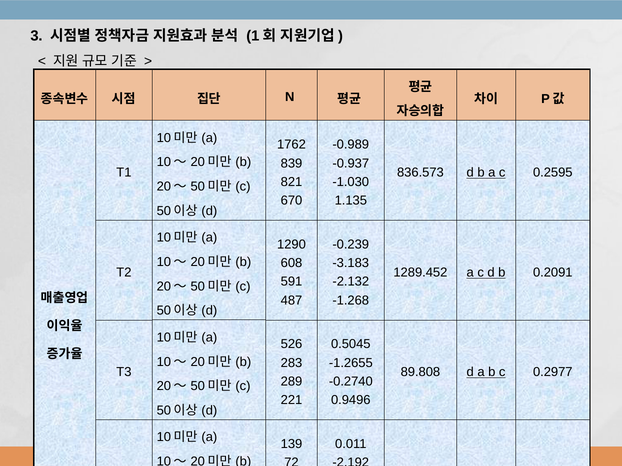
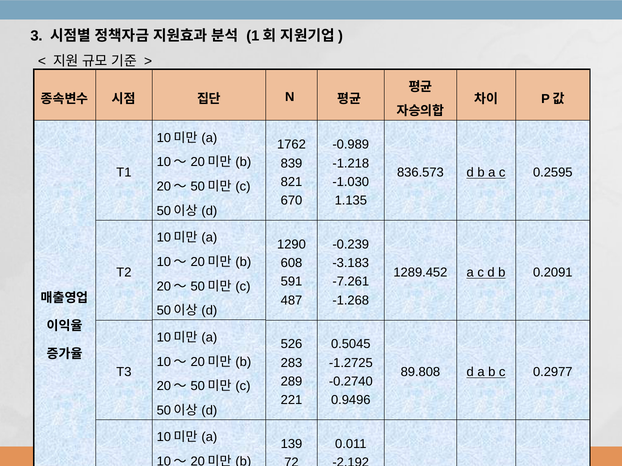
-0.937: -0.937 -> -1.218 (351, 163)
-2.132: -2.132 -> -7.261 (351, 282)
-1.2655: -1.2655 -> -1.2725 (351, 363)
